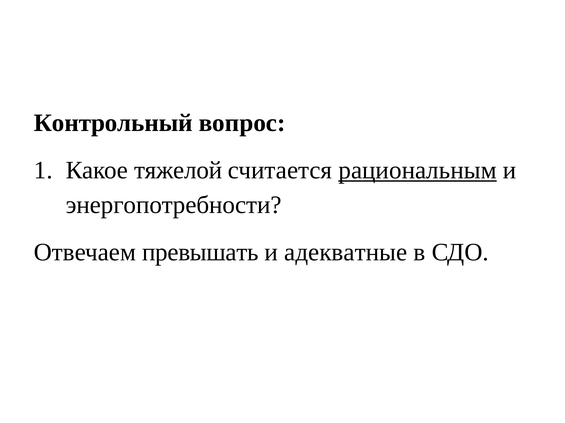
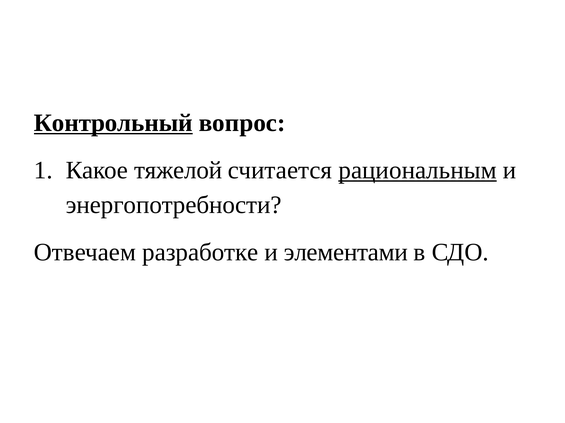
Контрольный underline: none -> present (113, 123)
превышать: превышать -> разработке (200, 253)
адекватные: адекватные -> элементами (346, 253)
